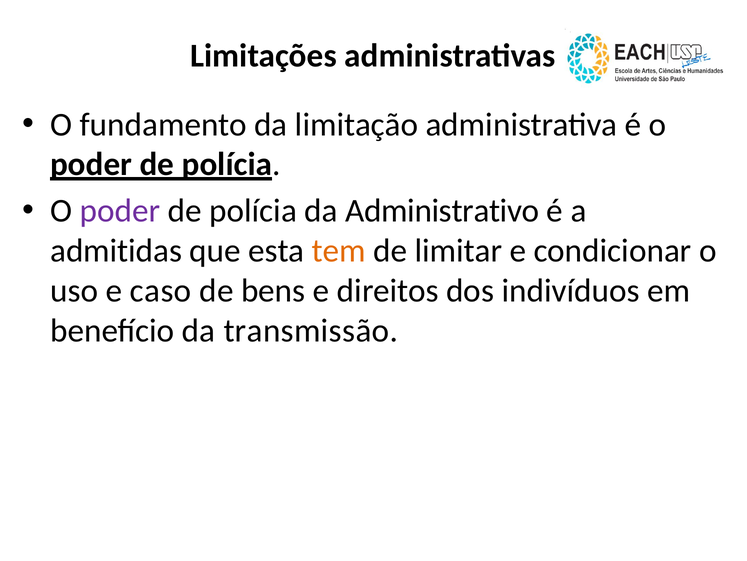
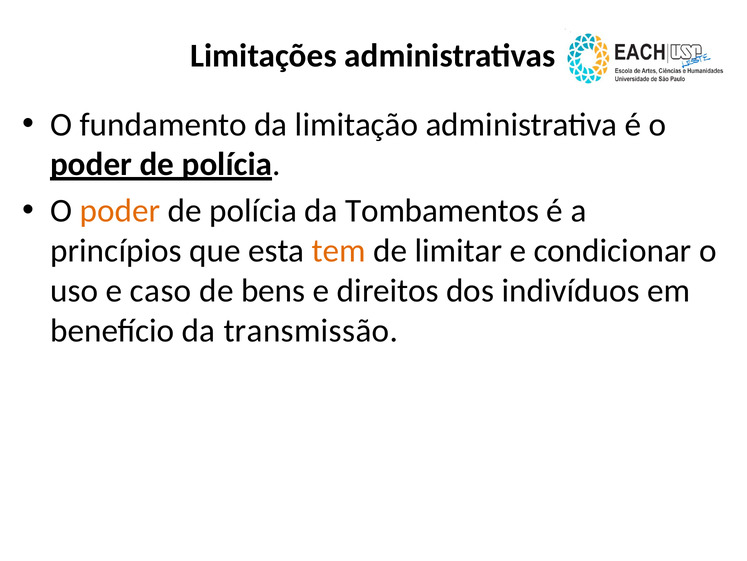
poder colour: purple -> orange (120, 211)
Administrativo: Administrativo -> Tombamentos (442, 211)
admitidas: admitidas -> princípios (116, 251)
